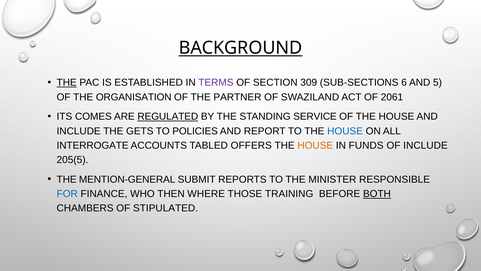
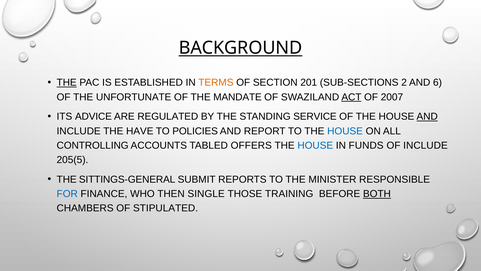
TERMS colour: purple -> orange (216, 83)
309: 309 -> 201 (309, 83)
6: 6 -> 2 (404, 83)
5: 5 -> 6 (438, 83)
ORGANISATION: ORGANISATION -> UNFORTUNATE (134, 97)
PARTNER: PARTNER -> MANDATE (238, 97)
ACT underline: none -> present (351, 97)
2061: 2061 -> 2007 (392, 97)
COMES: COMES -> ADVICE (93, 116)
REGULATED underline: present -> none (168, 116)
AND underline: none -> present (427, 116)
GETS: GETS -> HAVE (140, 131)
INTERROGATE: INTERROGATE -> CONTROLLING (93, 145)
HOUSE colour: orange -> blue (315, 145)
MENTION-GENERAL: MENTION-GENERAL -> SITTINGS-GENERAL (127, 179)
WHERE: WHERE -> SINGLE (206, 194)
